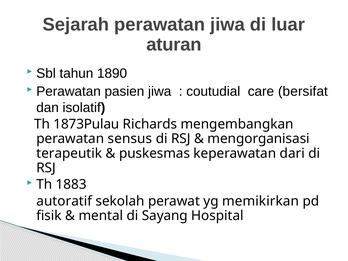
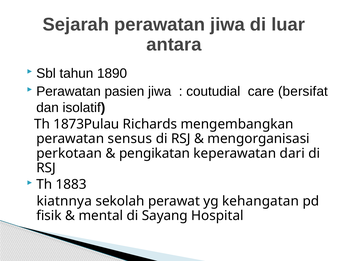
aturan: aturan -> antara (174, 45)
terapeutik: terapeutik -> perkotaan (69, 153)
puskesmas: puskesmas -> pengikatan (155, 153)
autoratif: autoratif -> kiatnnya (64, 201)
memikirkan: memikirkan -> kehangatan (261, 201)
